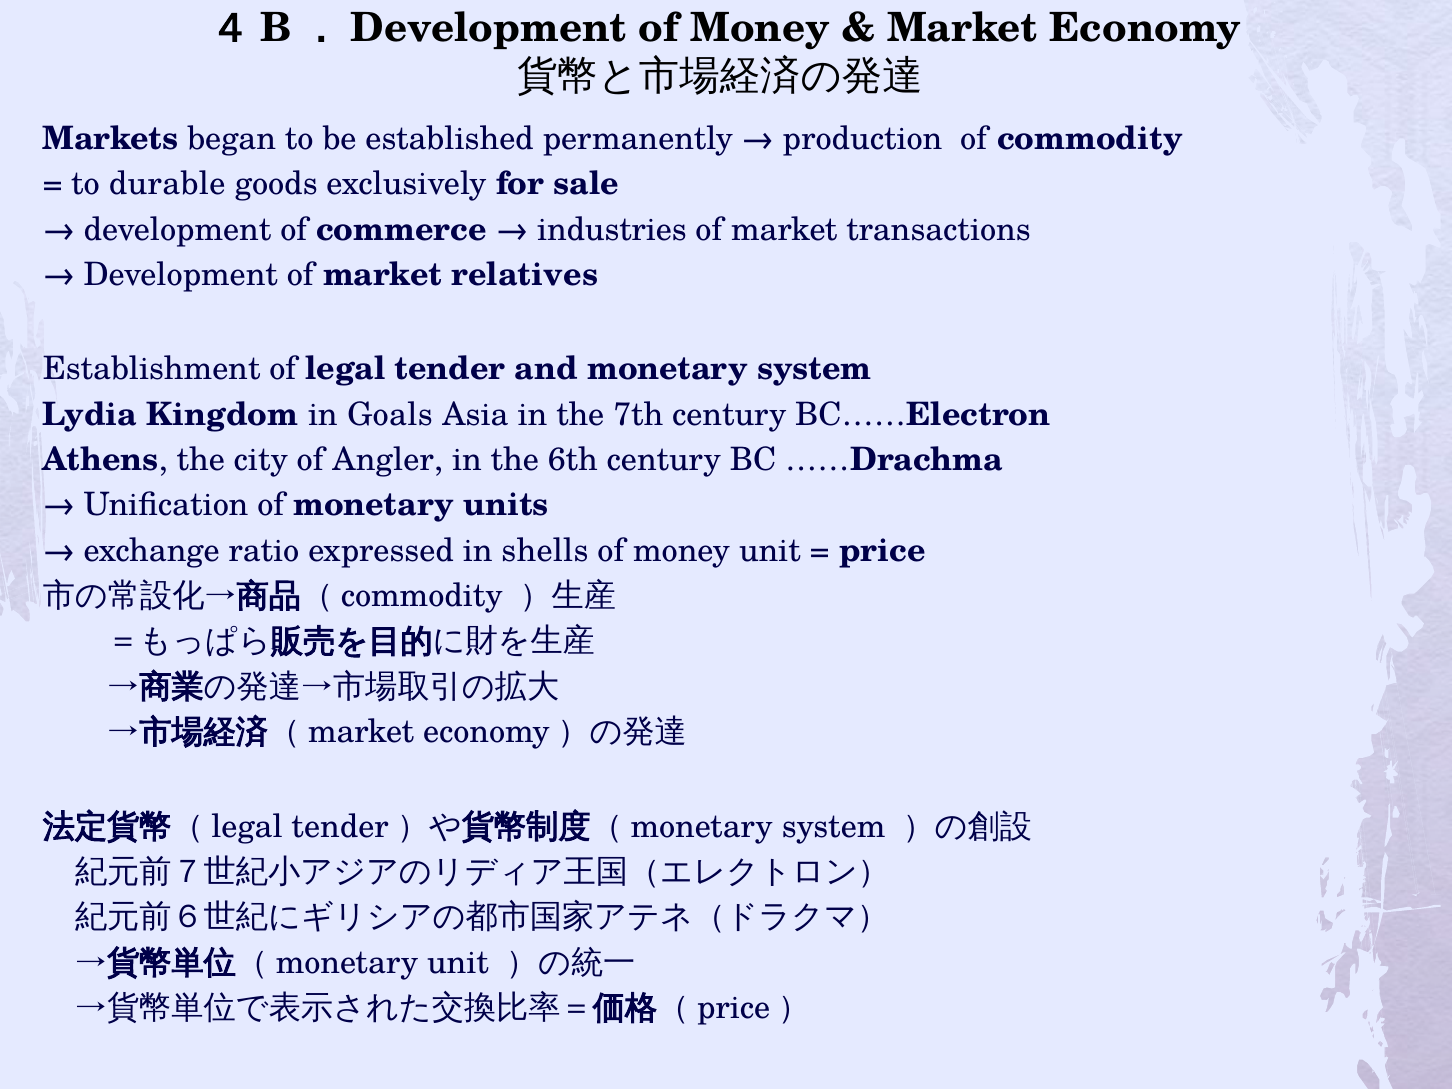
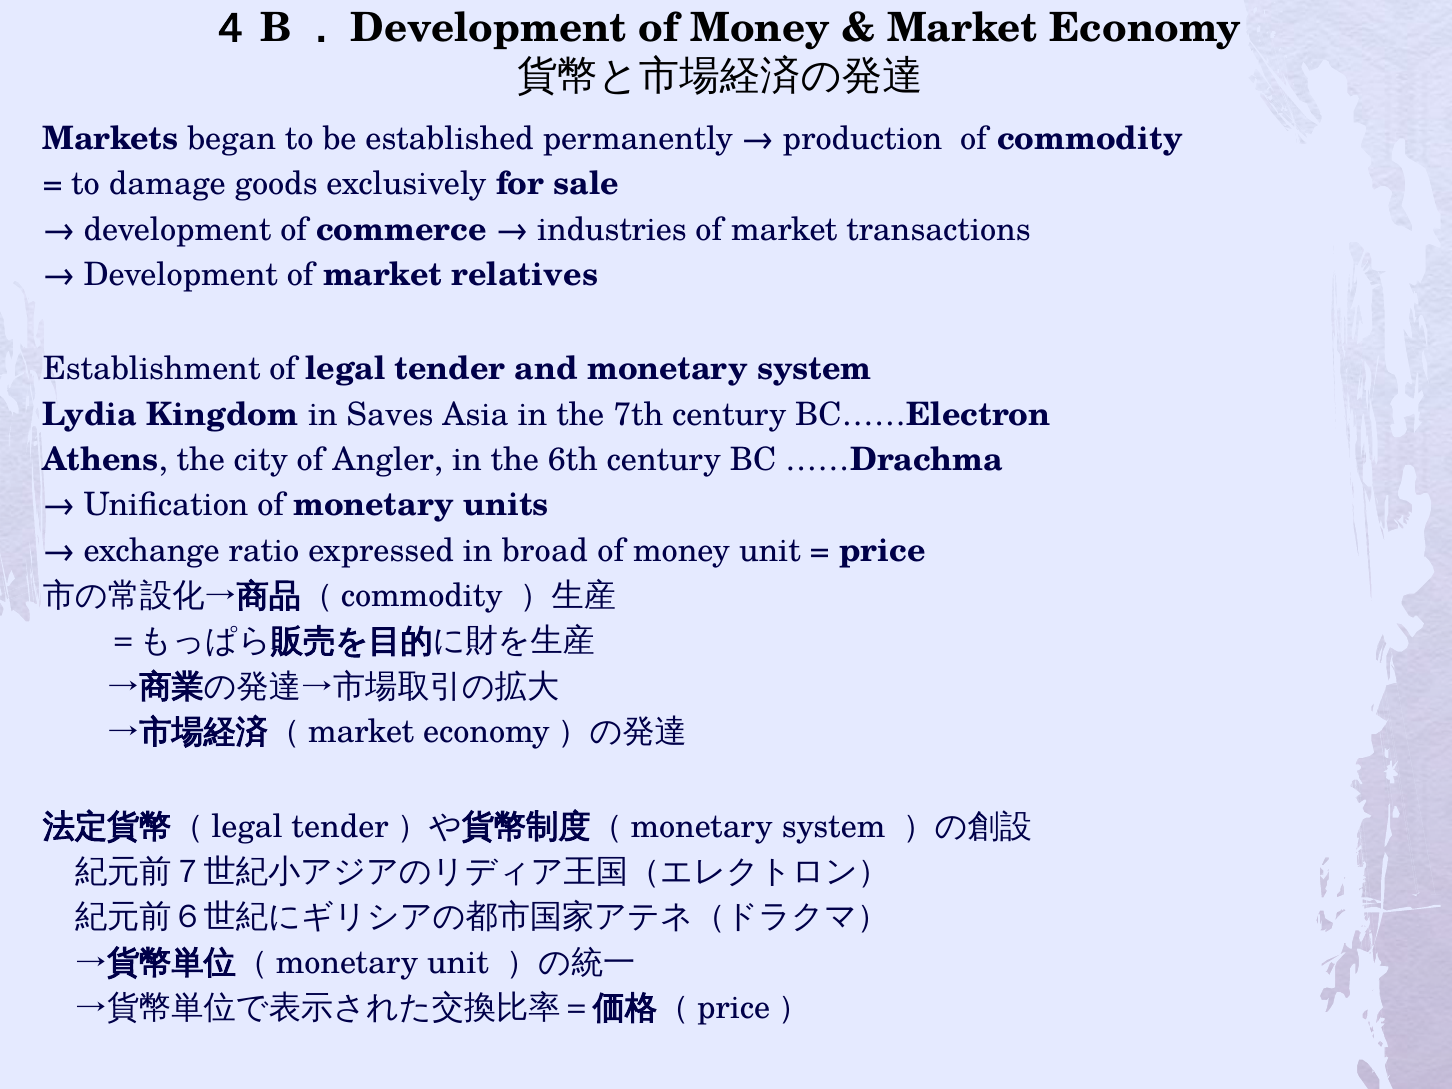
durable: durable -> damage (167, 184)
Goals: Goals -> Saves (390, 415)
shells: shells -> broad (545, 551)
